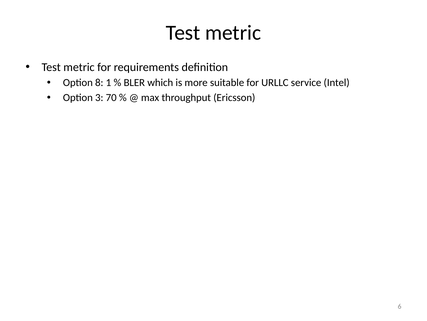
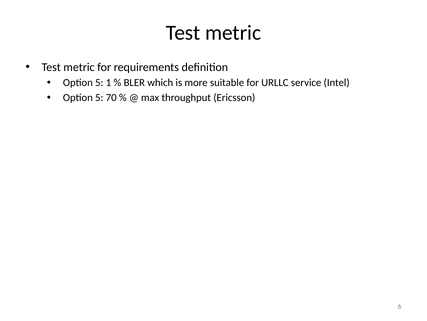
8: 8 -> 5 (99, 83)
3: 3 -> 5 (99, 98)
